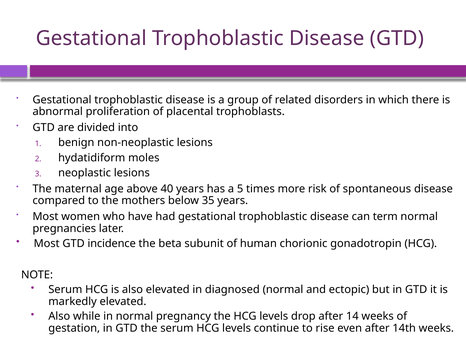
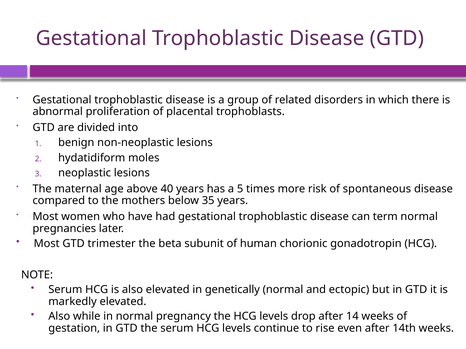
incidence: incidence -> trimester (112, 244)
diagnosed: diagnosed -> genetically (232, 290)
